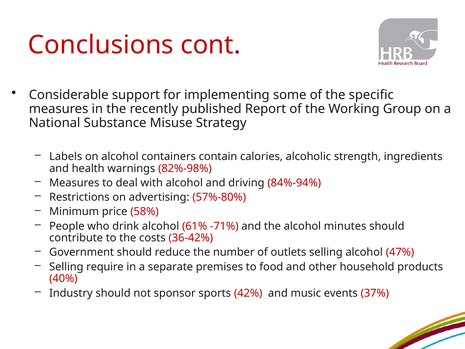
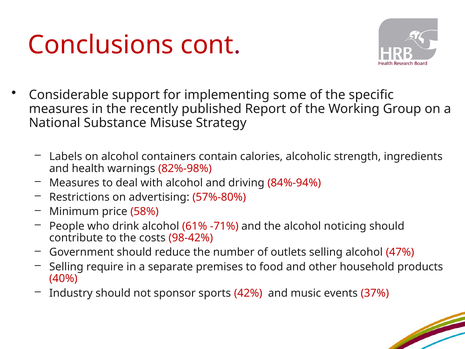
minutes: minutes -> noticing (345, 226)
36-42%: 36-42% -> 98-42% (191, 238)
